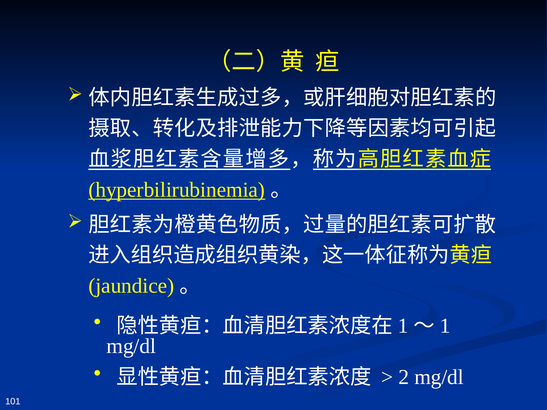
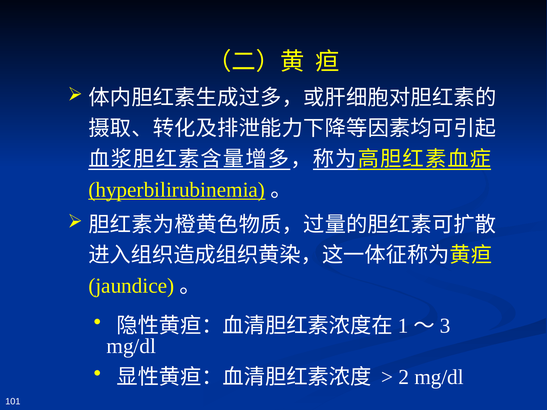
1: 1 -> 3 (445, 326)
